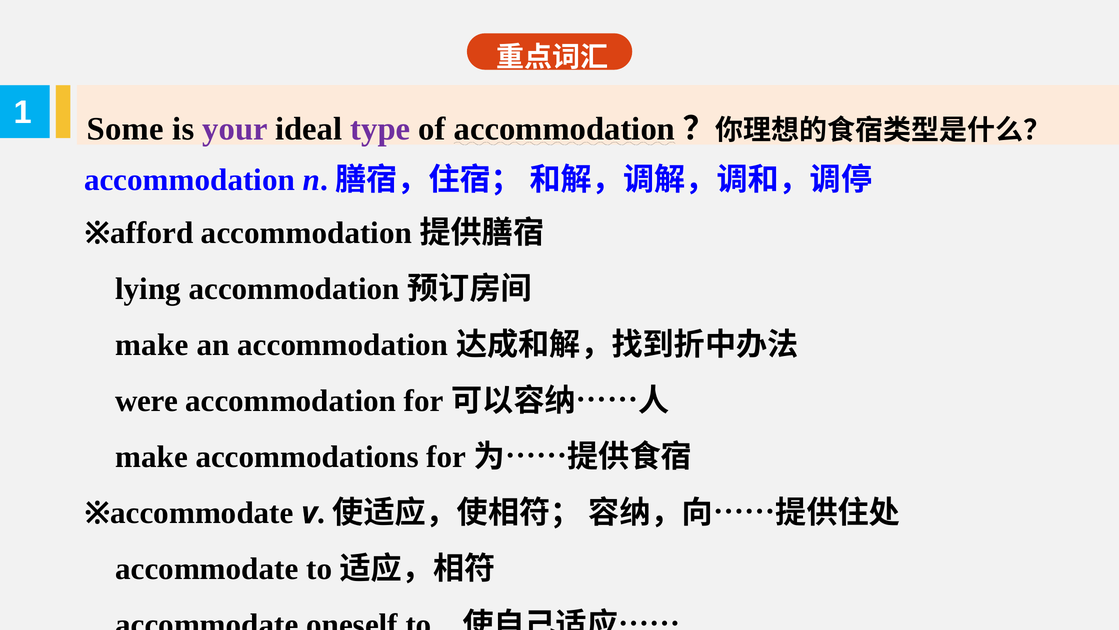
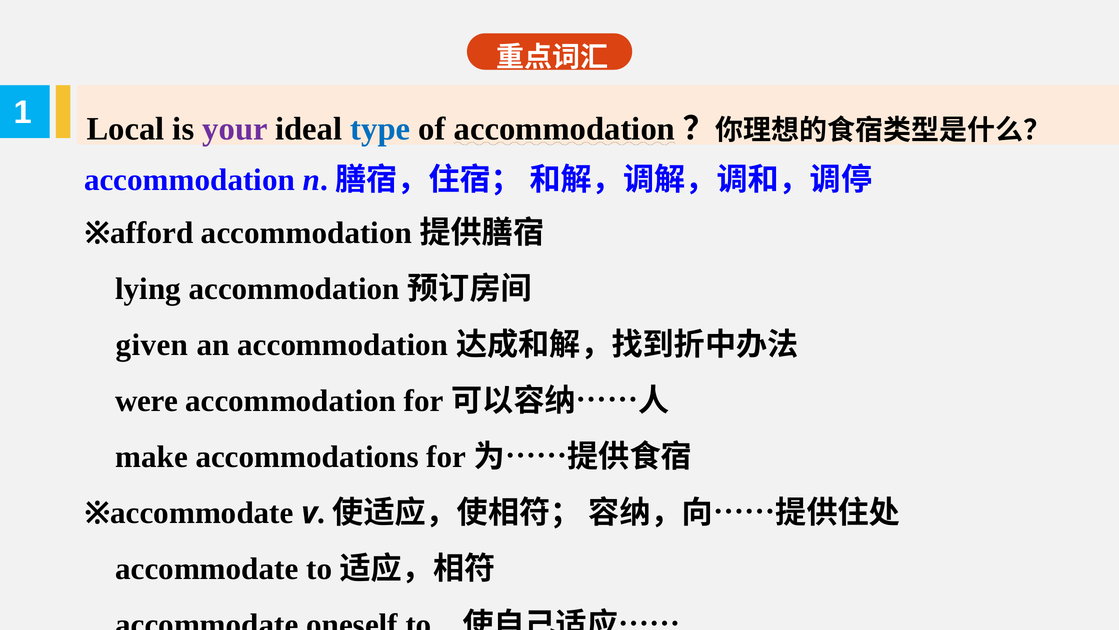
Some: Some -> Local (125, 129)
type colour: purple -> blue (380, 129)
make: make -> given (152, 345)
